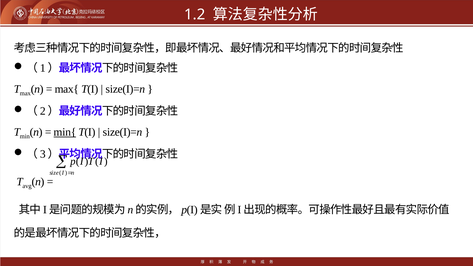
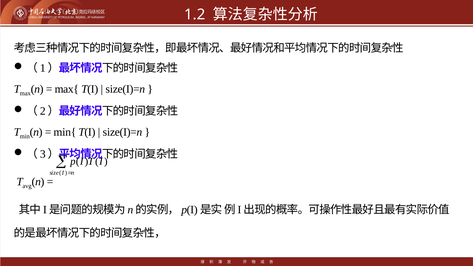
min{ underline: present -> none (65, 132)
